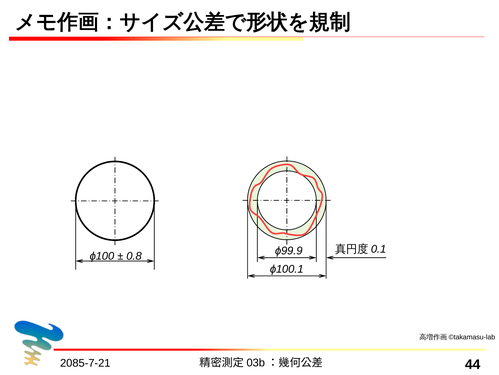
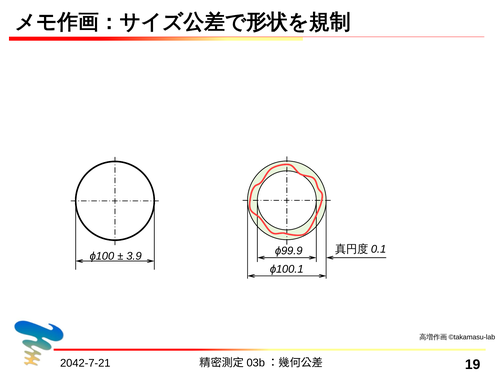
0.8: 0.8 -> 3.9 (134, 256)
2085-7-21: 2085-7-21 -> 2042-7-21 (85, 363)
44: 44 -> 19 (473, 364)
